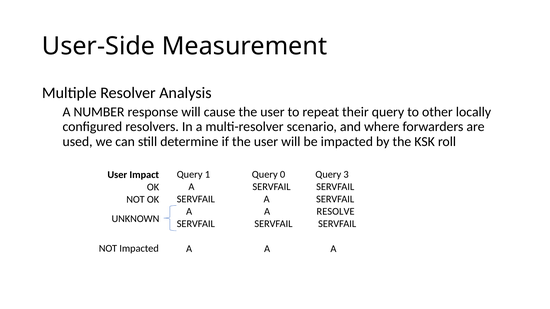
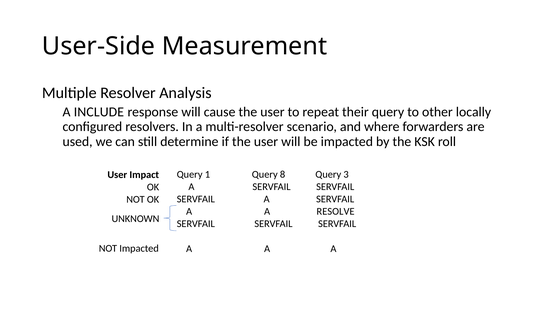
NUMBER: NUMBER -> INCLUDE (99, 112)
0: 0 -> 8 (283, 175)
